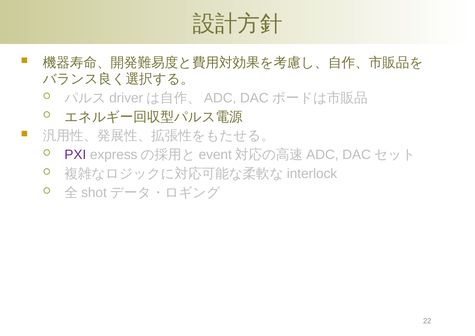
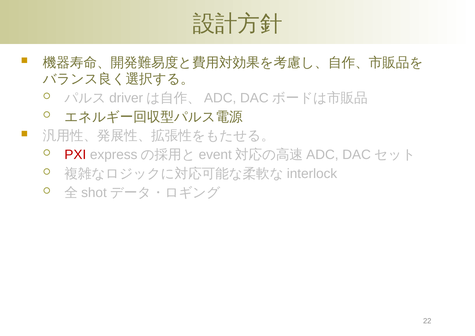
PXI colour: purple -> red (75, 155)
